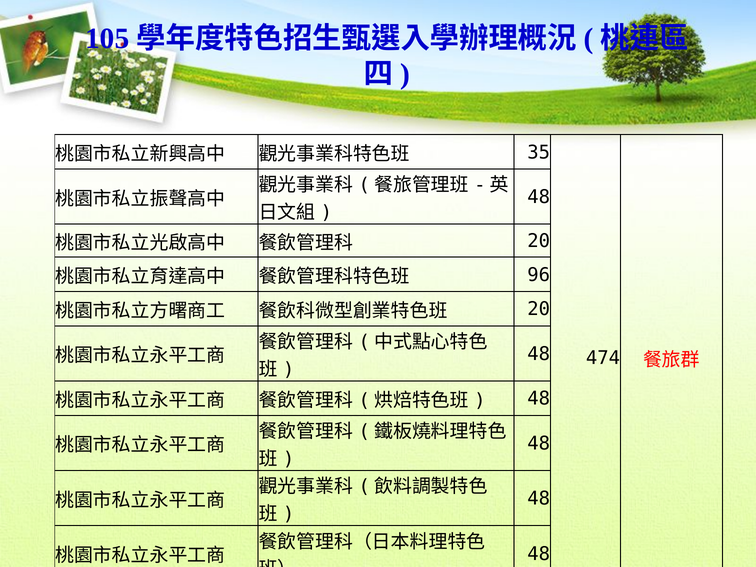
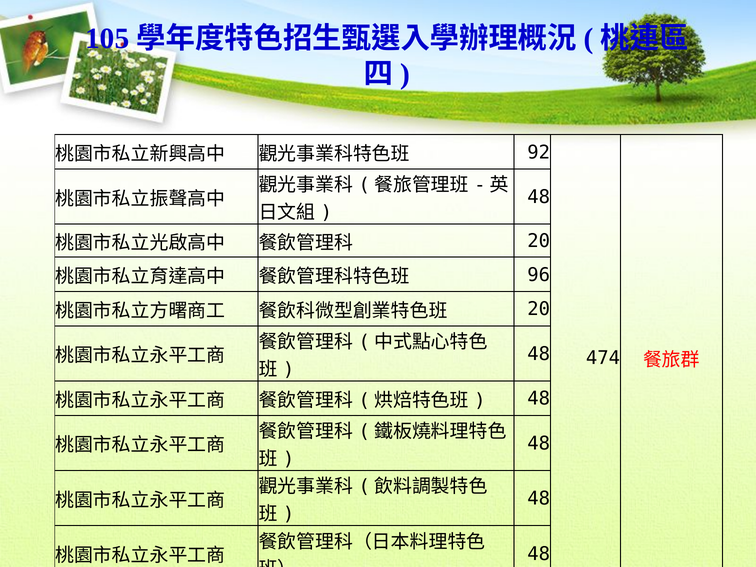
35: 35 -> 92 (539, 152)
